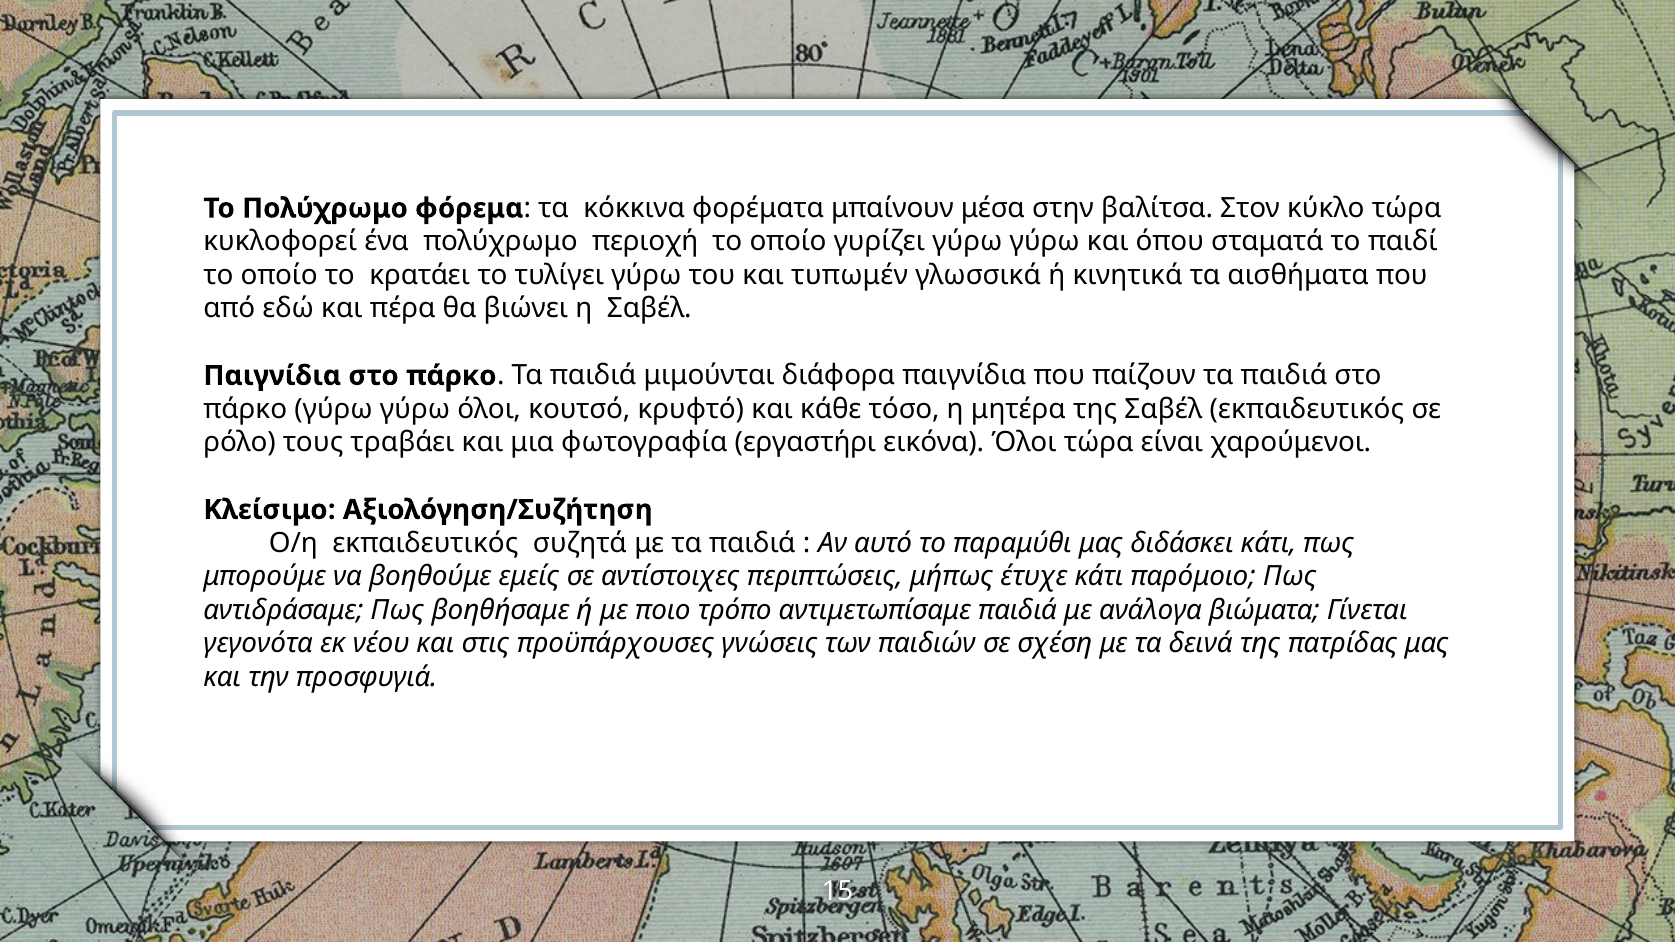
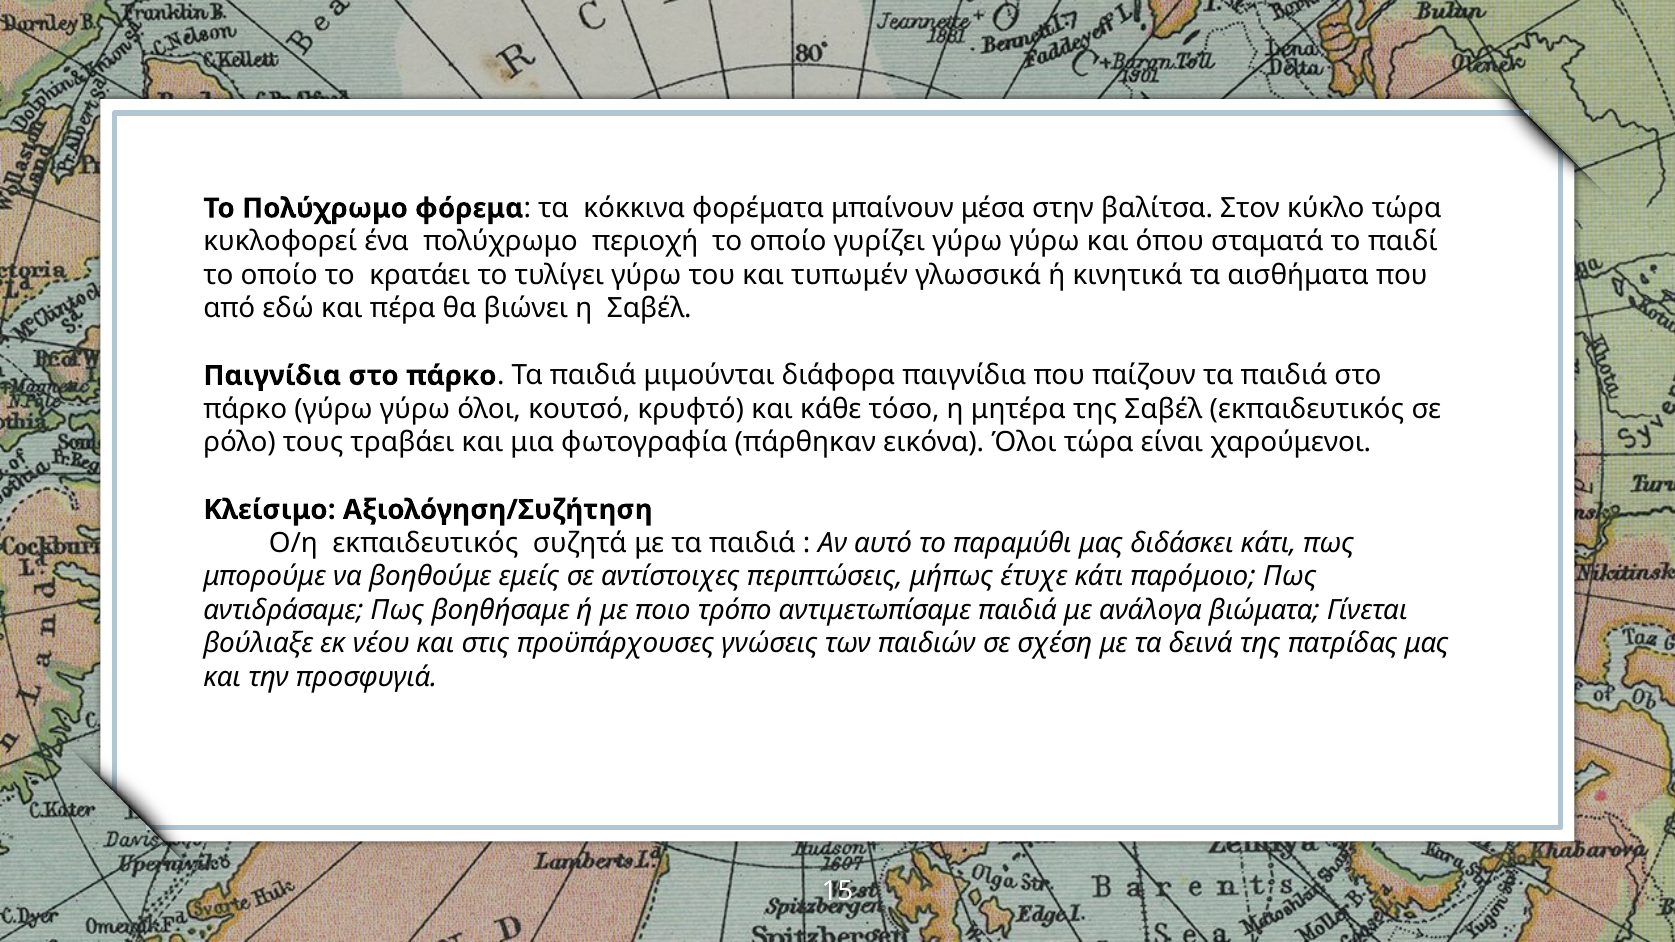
εργαστήρι: εργαστήρι -> πάρθηκαν (805, 443)
γεγονότα: γεγονότα -> βούλιαξε (258, 644)
